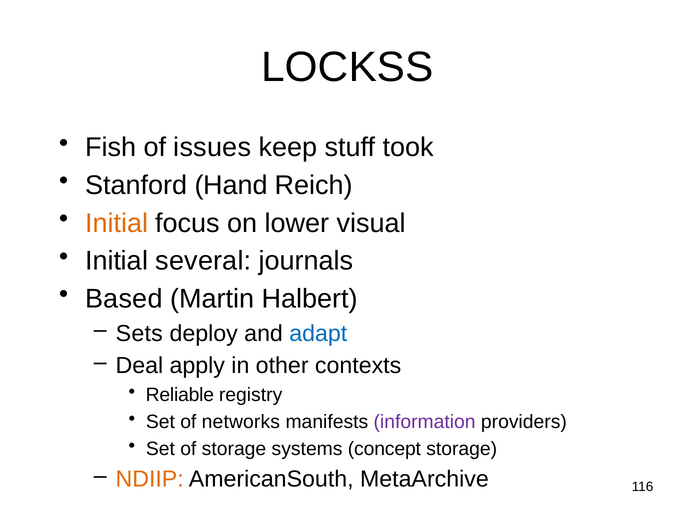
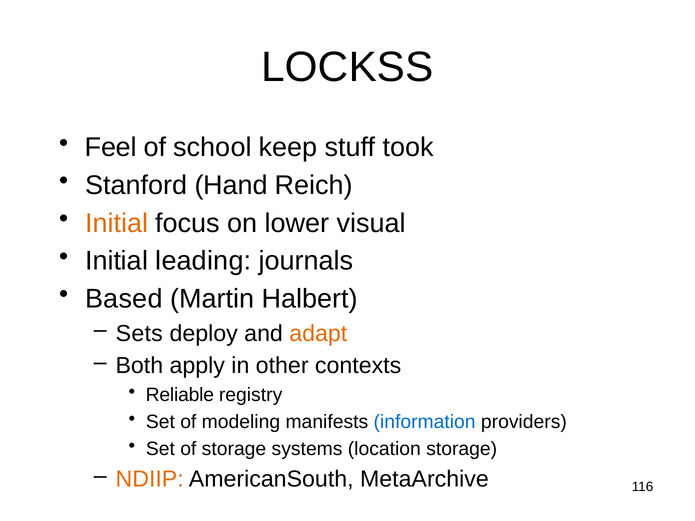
Fish: Fish -> Feel (111, 148)
issues: issues -> school (213, 148)
several: several -> leading (203, 261)
adapt colour: blue -> orange (318, 334)
Deal: Deal -> Both (139, 366)
networks: networks -> modeling (241, 422)
information colour: purple -> blue (425, 422)
concept: concept -> location (384, 449)
